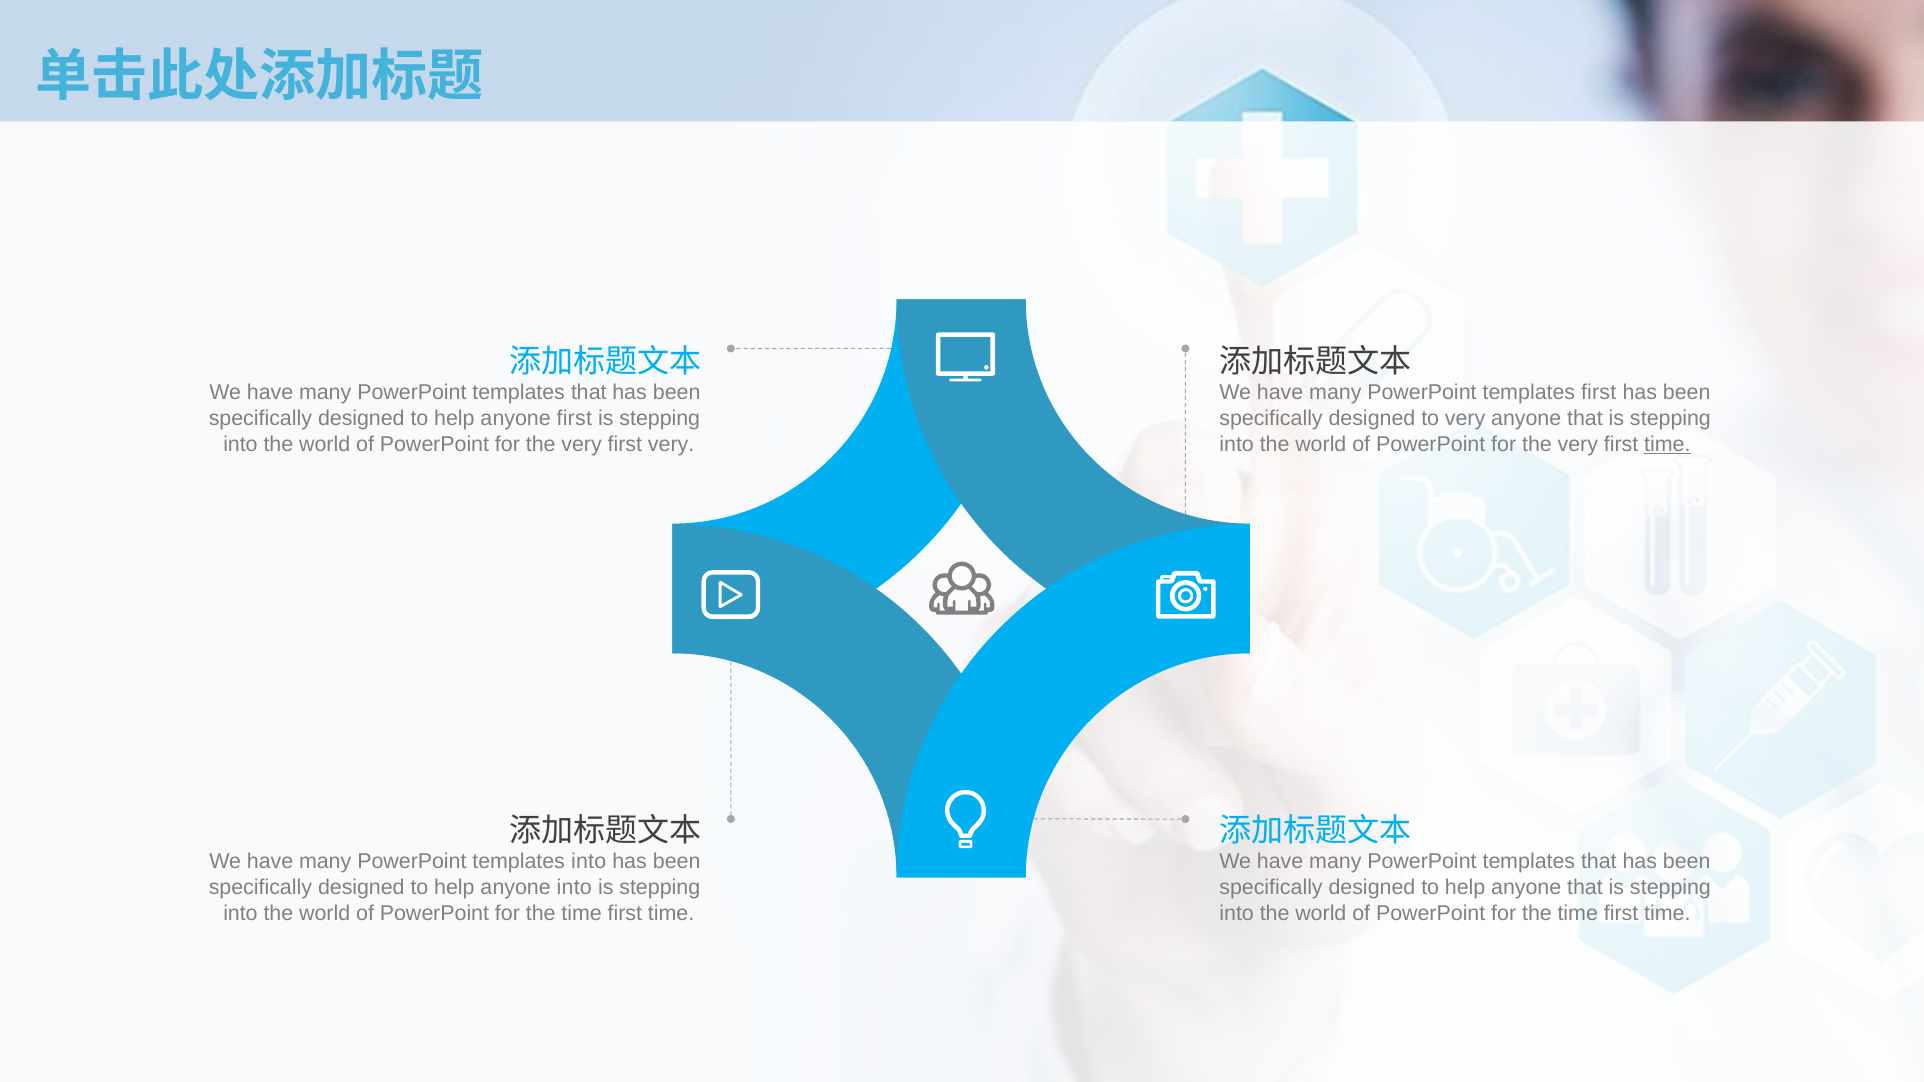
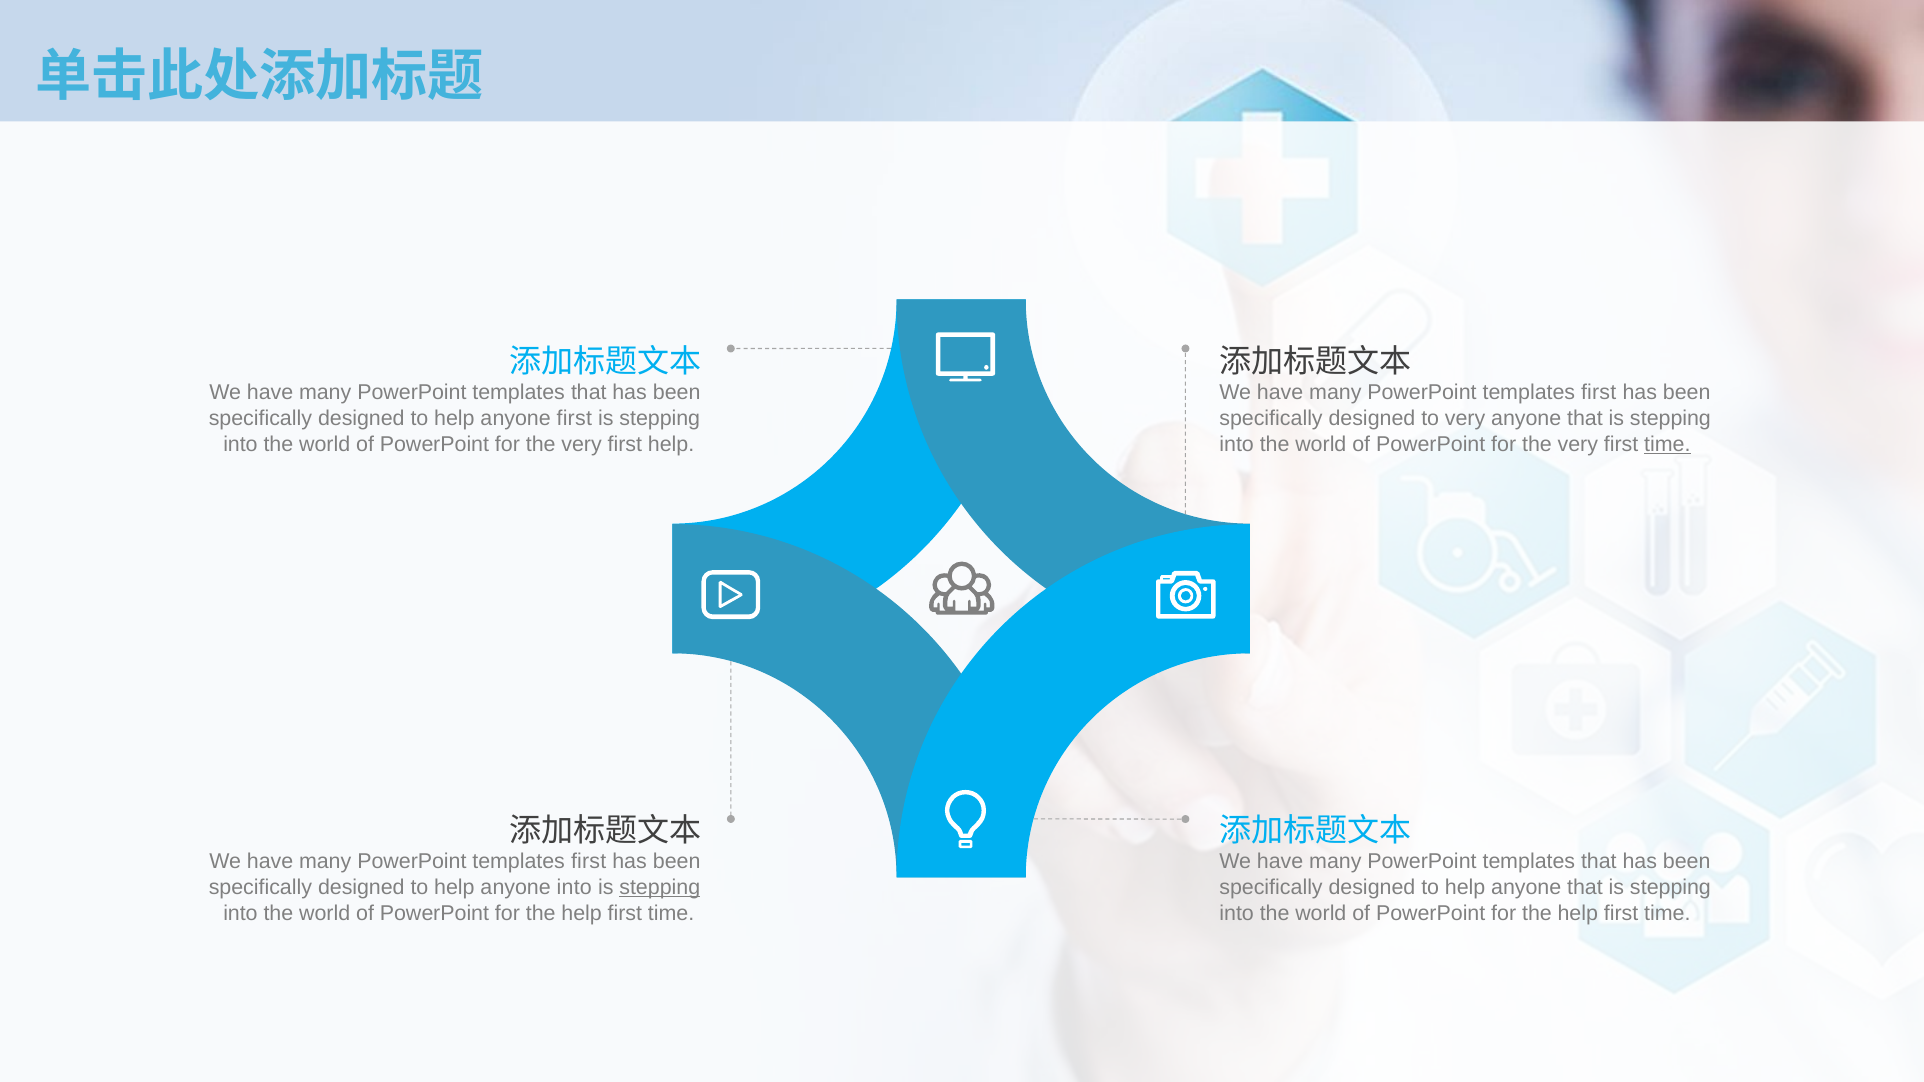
first very: very -> help (671, 444)
into: into -> first (589, 862)
stepping underline: none -> present (660, 888)
time: time -> help (582, 913)
time: time -> help (1578, 913)
